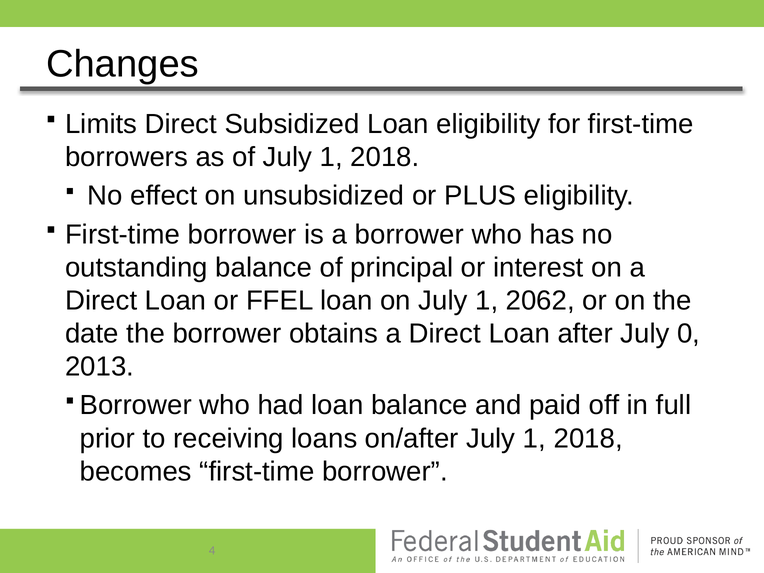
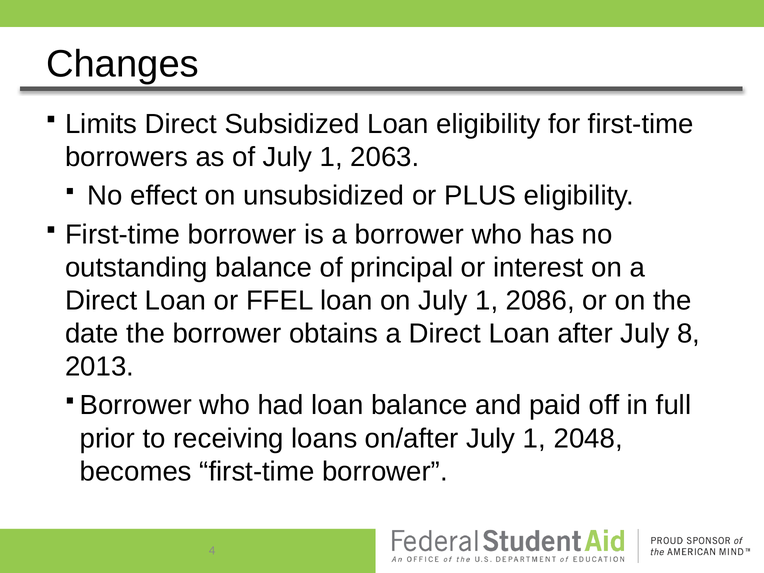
of July 1 2018: 2018 -> 2063 (385, 157)
2062: 2062 -> 2086 (540, 301)
0: 0 -> 8 (689, 334)
on/after July 1 2018: 2018 -> 2048 (588, 438)
